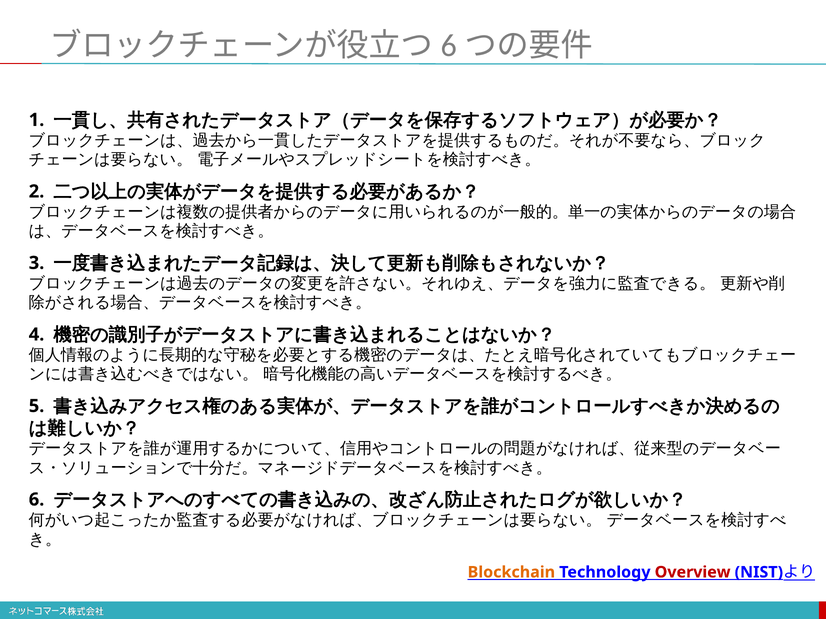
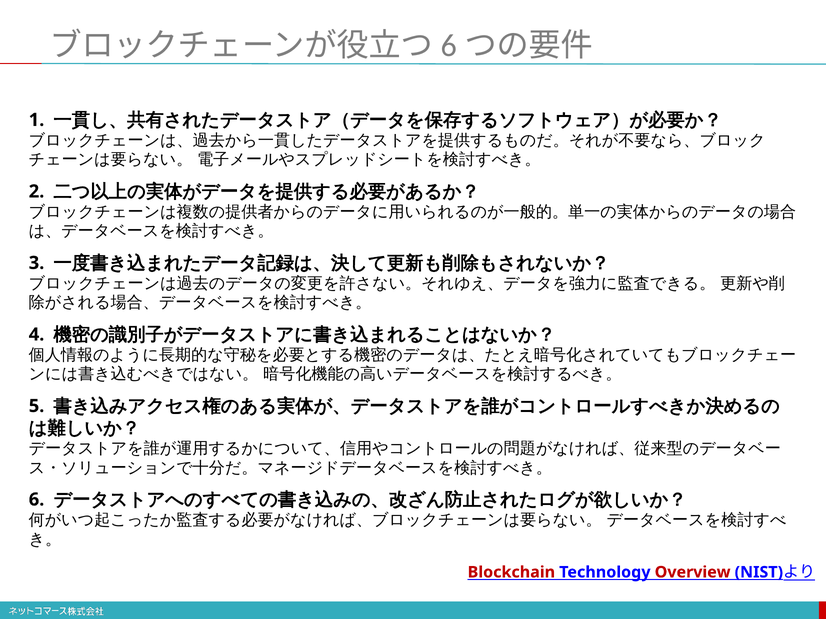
Blockchain colour: orange -> red (511, 573)
